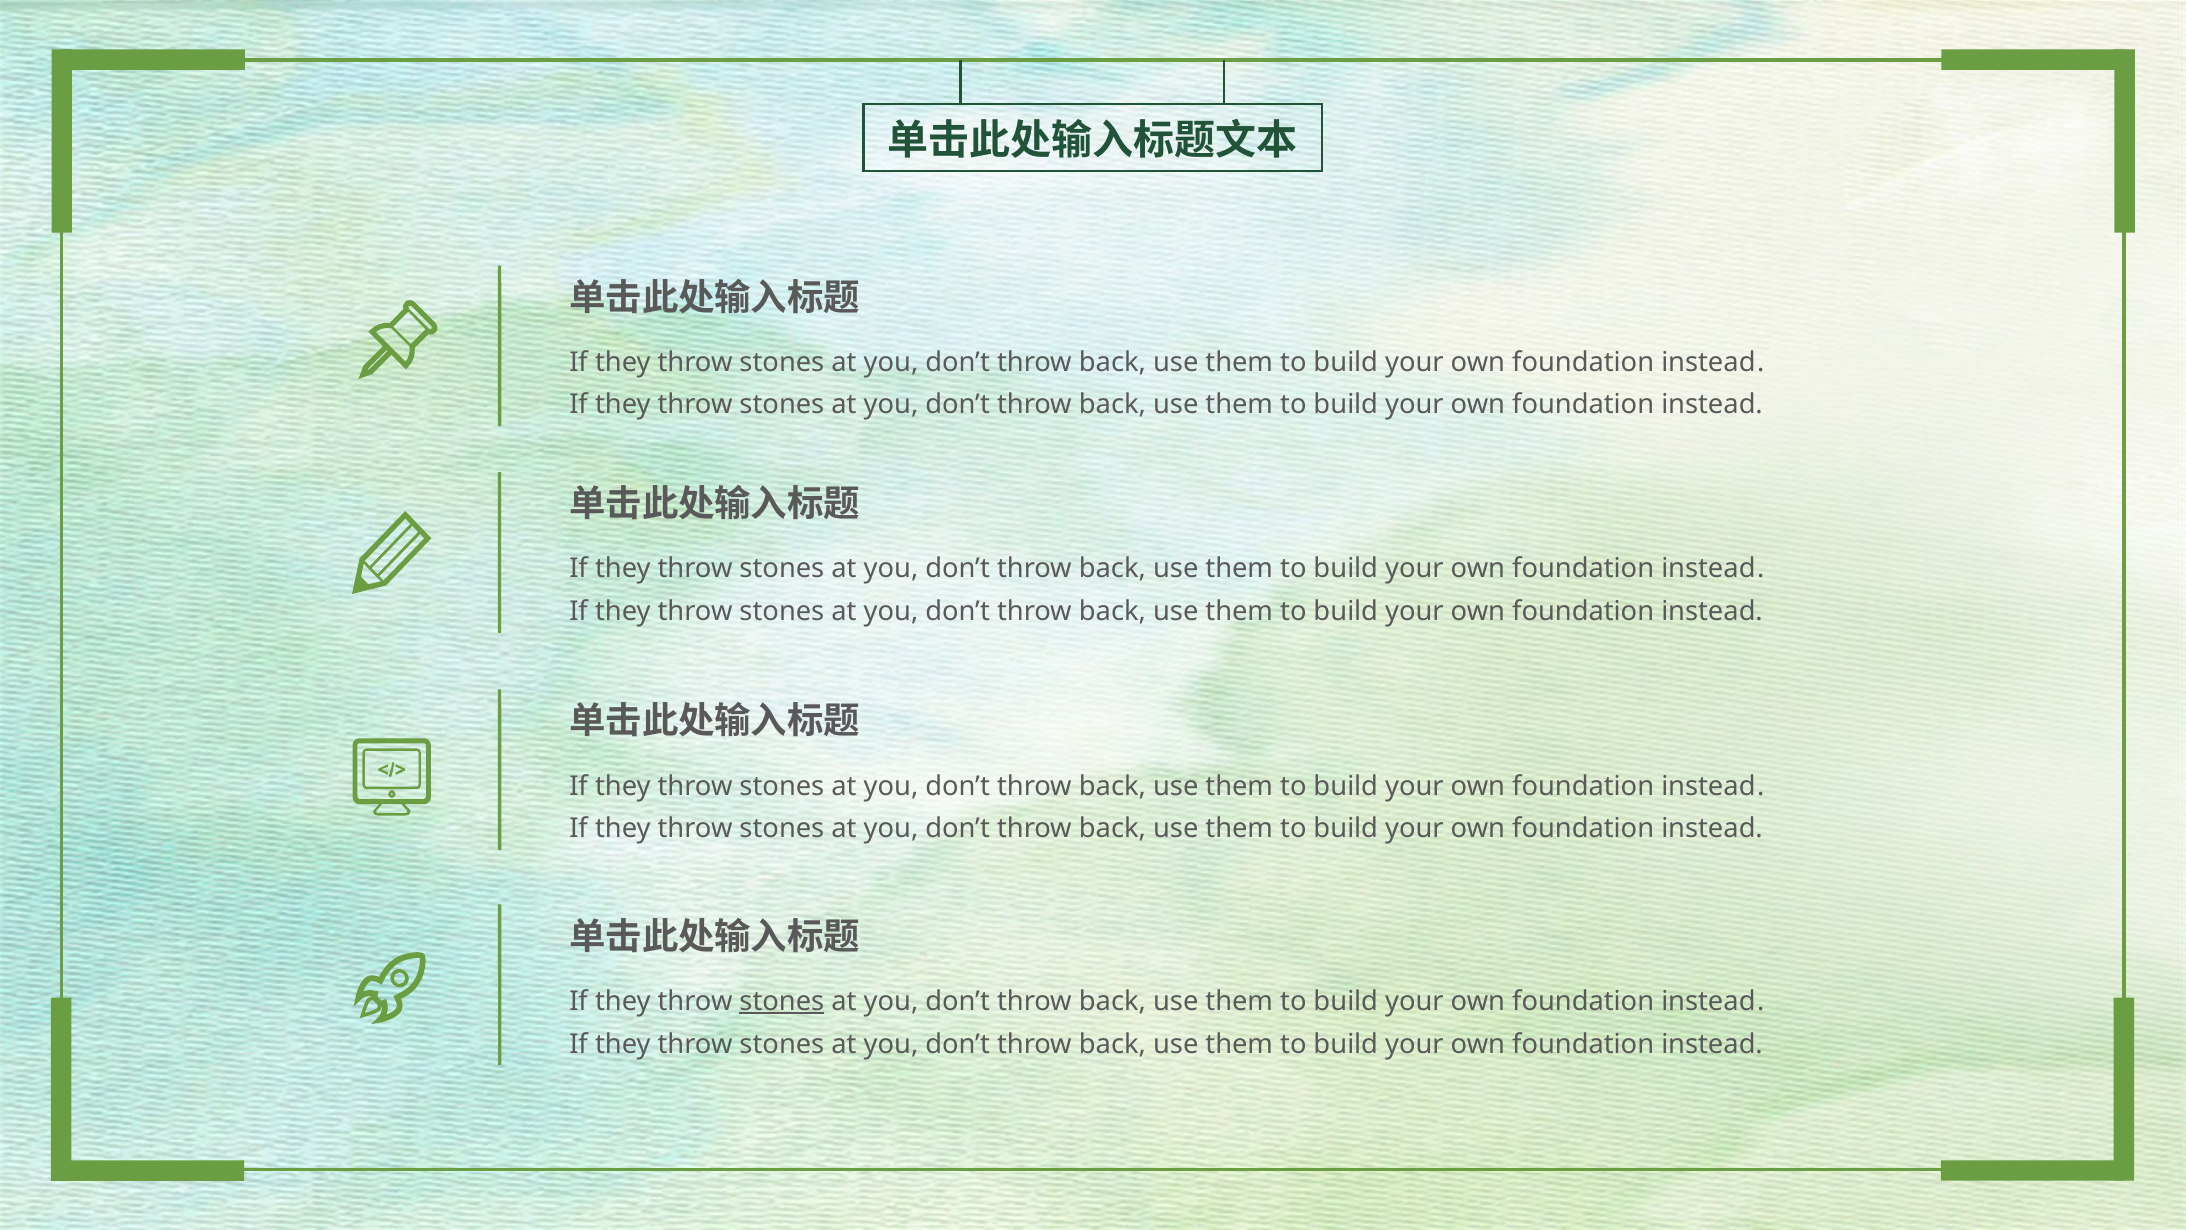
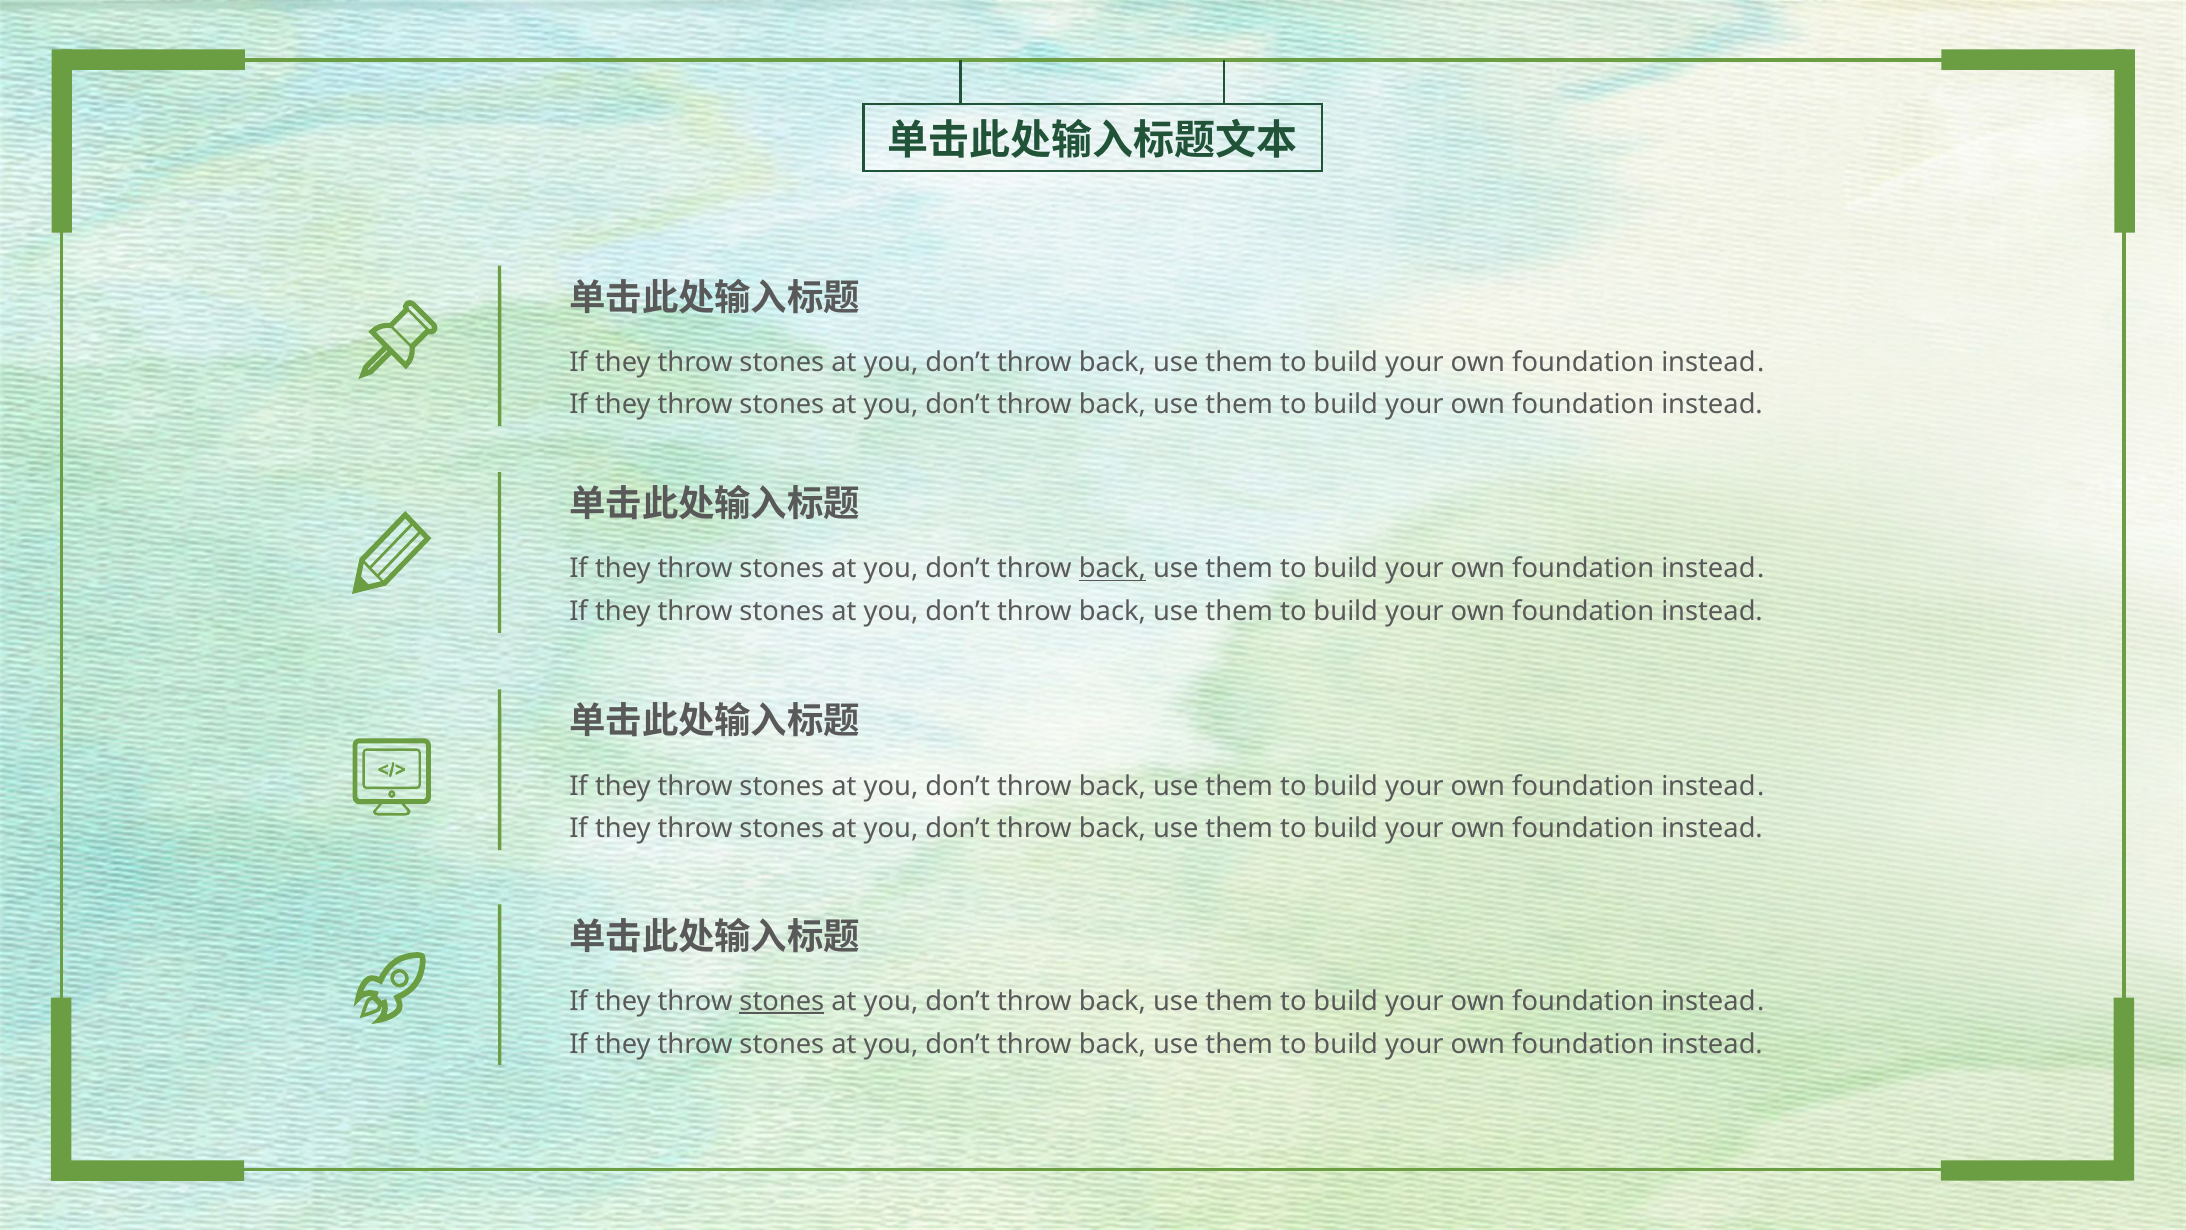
back underline: none -> present (1112, 569)
